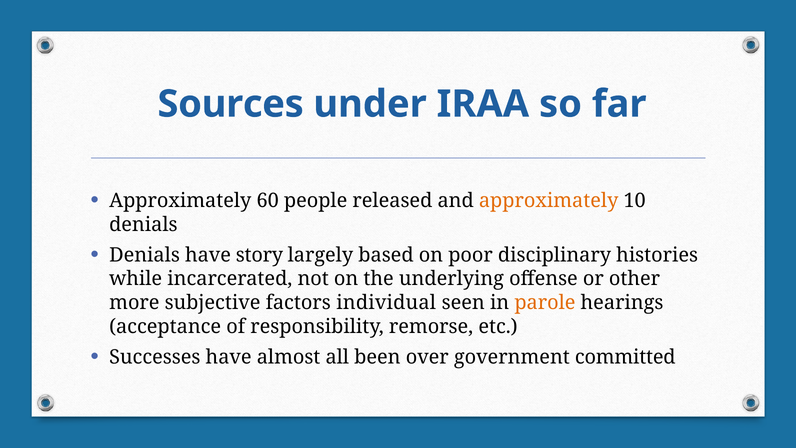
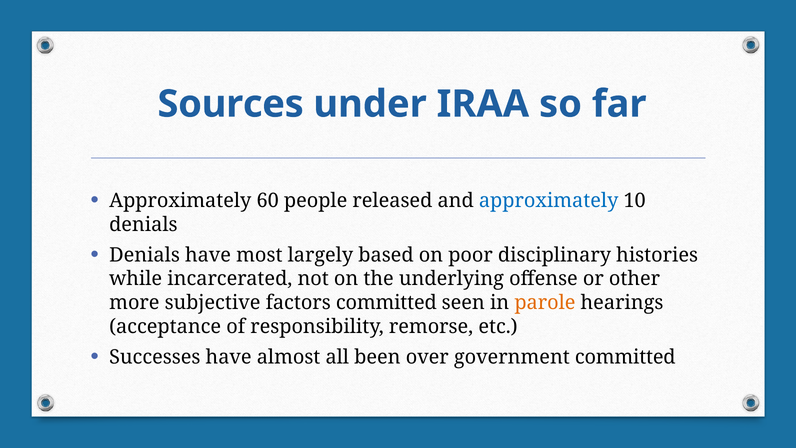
approximately colour: orange -> blue (549, 200)
story: story -> most (259, 255)
factors individual: individual -> committed (386, 303)
